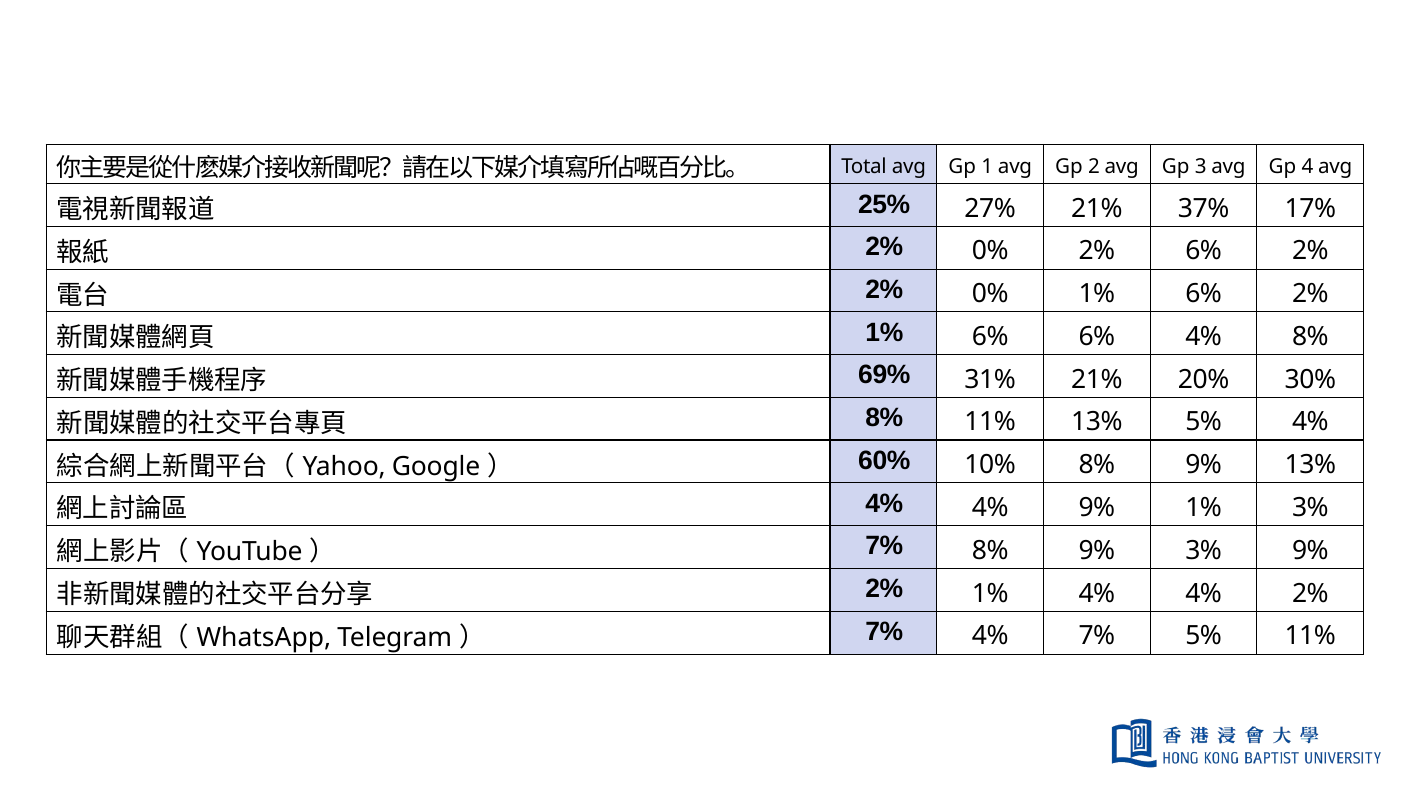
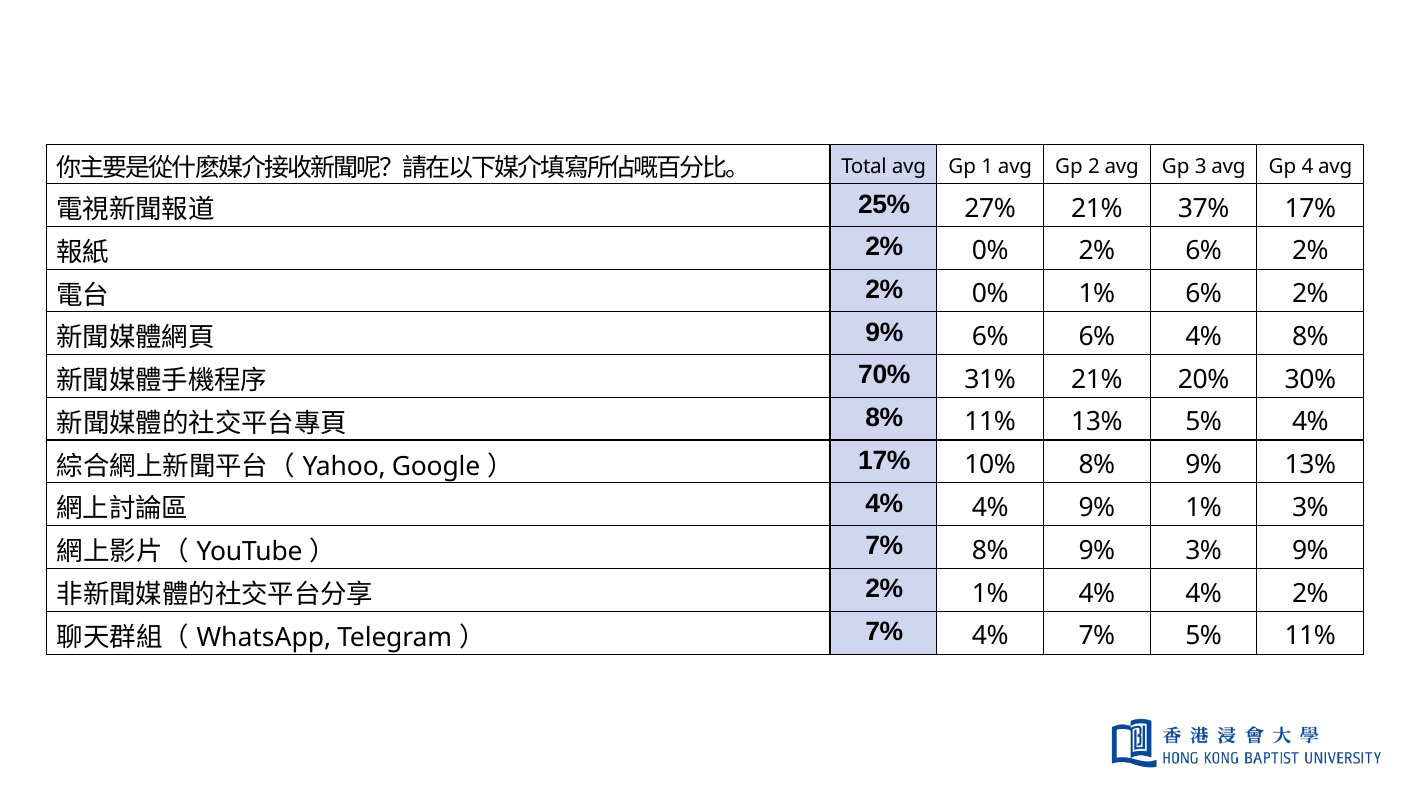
1%: 1% -> 9% (884, 333)
69%: 69% -> 70% (884, 375)
60%: 60% -> 17% (884, 461)
